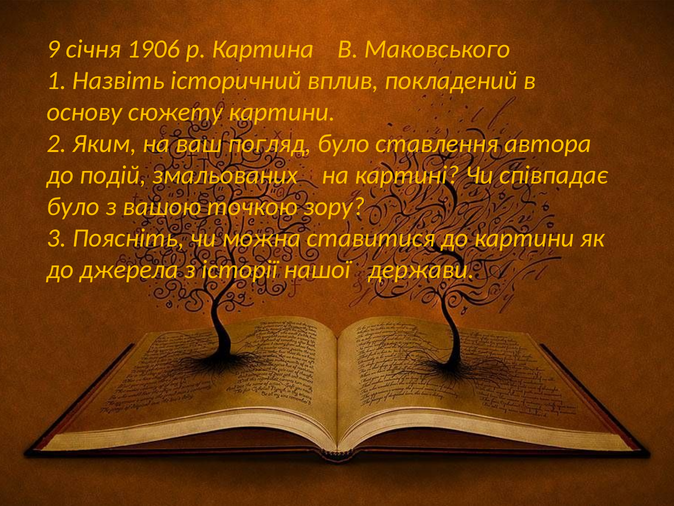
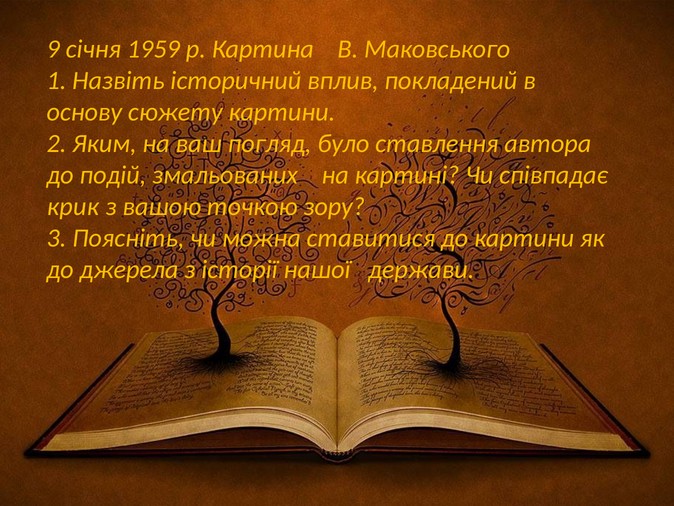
1906: 1906 -> 1959 (153, 49)
було: було -> крик (73, 206)
